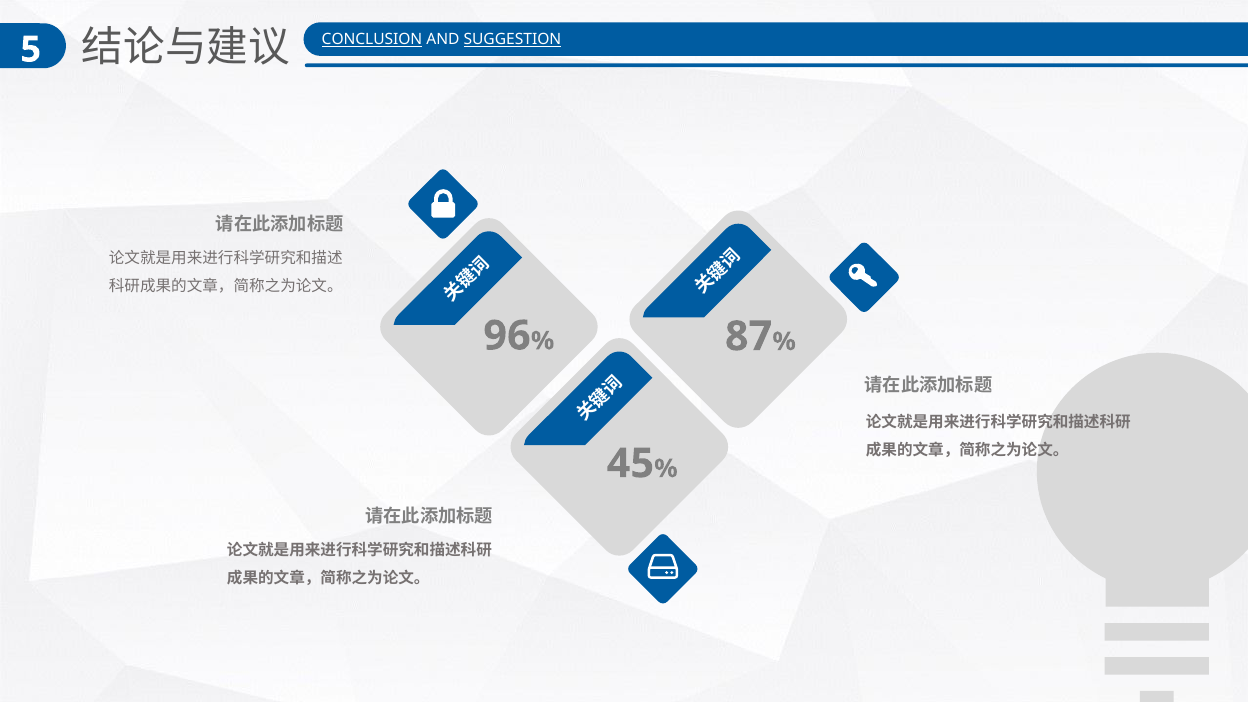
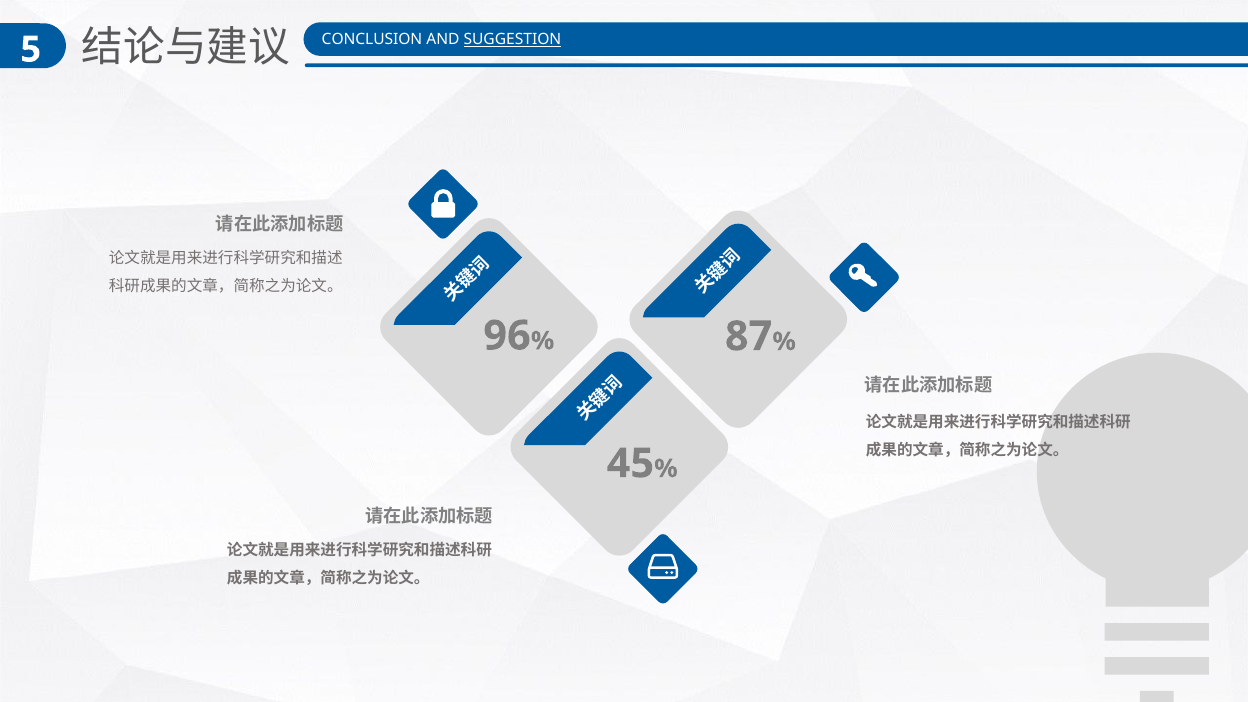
CONCLUSION underline: present -> none (372, 40)
